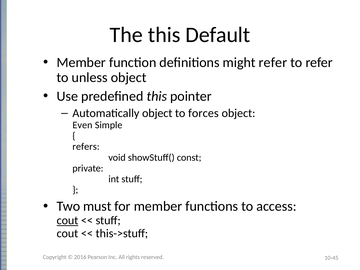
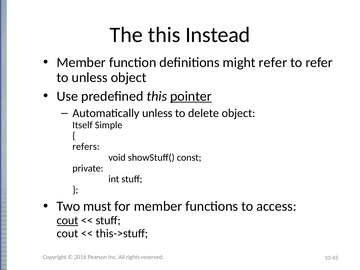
Default: Default -> Instead (218, 35)
pointer underline: none -> present (191, 96)
Automatically object: object -> unless (157, 113)
forces: forces -> delete (203, 113)
Even: Even -> Itself (83, 125)
